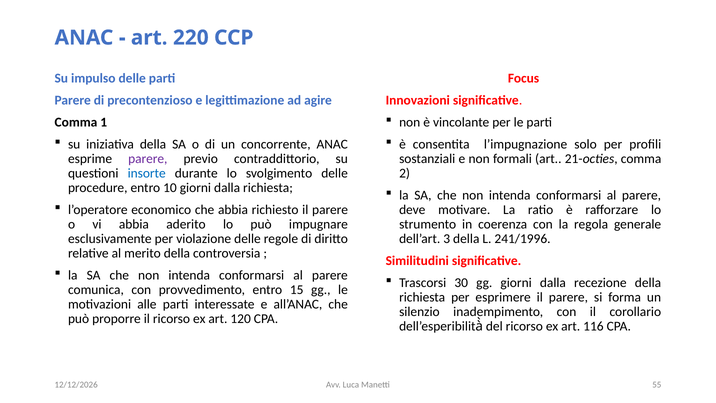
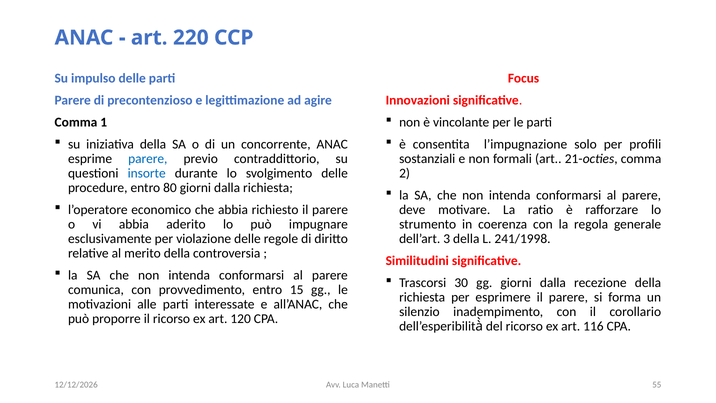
parere colour: purple -> blue (148, 159)
10: 10 -> 80 (170, 188)
241/1996: 241/1996 -> 241/1998 (523, 239)
